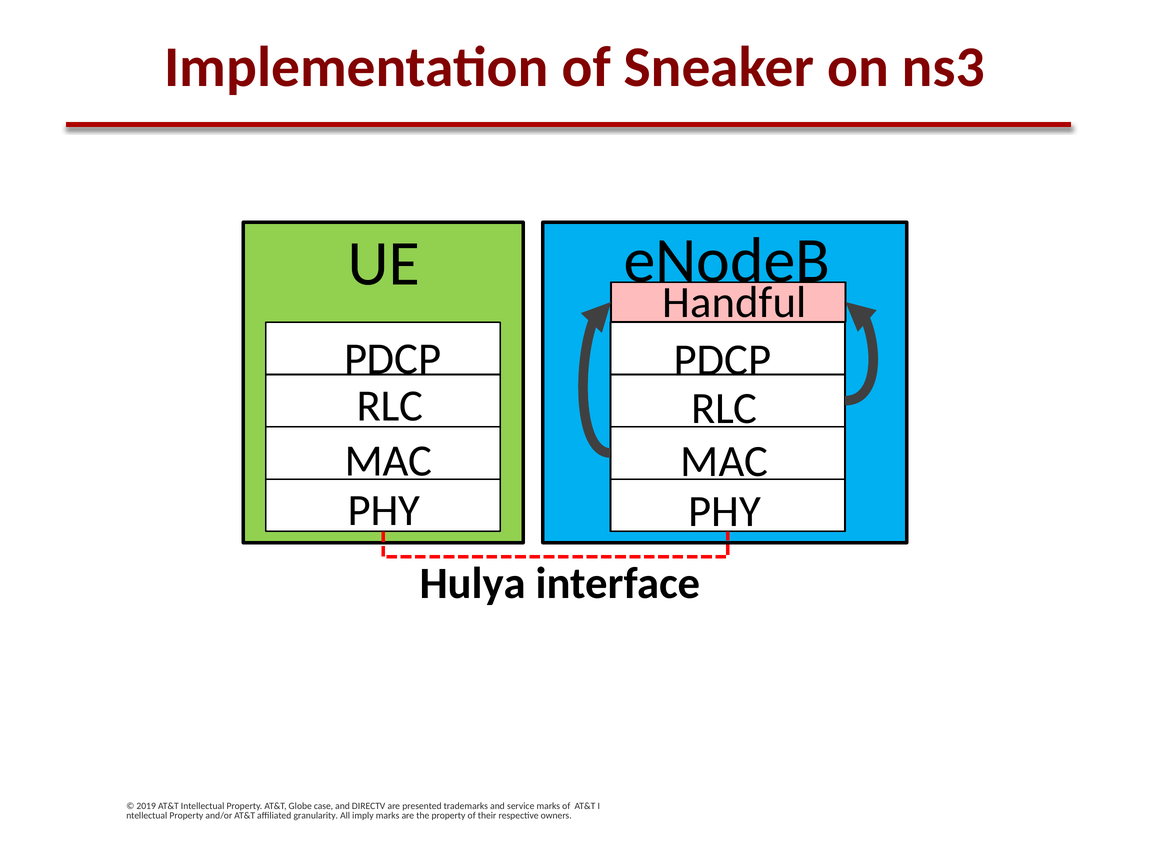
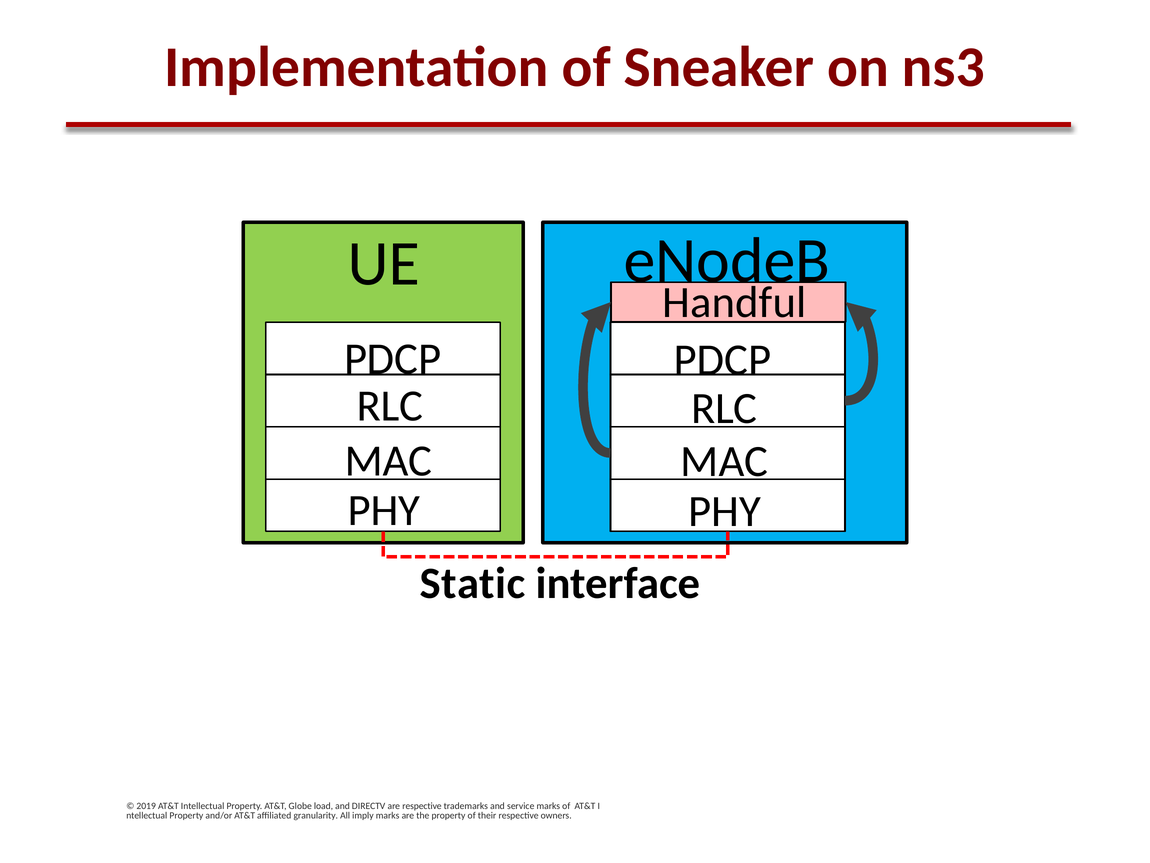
Hulya: Hulya -> Static (472, 583)
case: case -> load (323, 806)
are presented: presented -> respective (422, 806)
